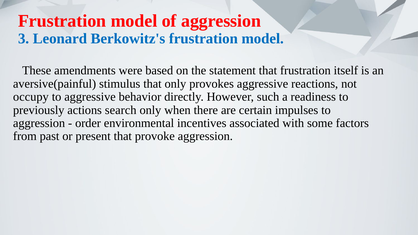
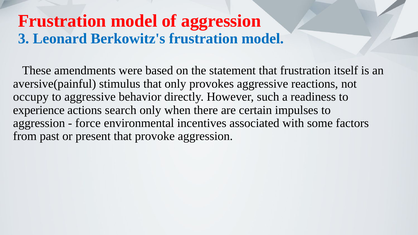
previously: previously -> experience (39, 110)
order: order -> force (88, 123)
